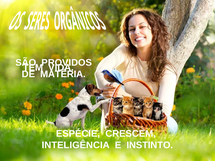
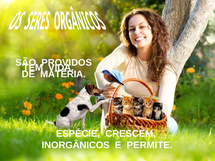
INTELIGÊNCIA: INTELIGÊNCIA -> INORGÂNICOS (76, 145)
INSTINTO: INSTINTO -> PERMITE (150, 145)
